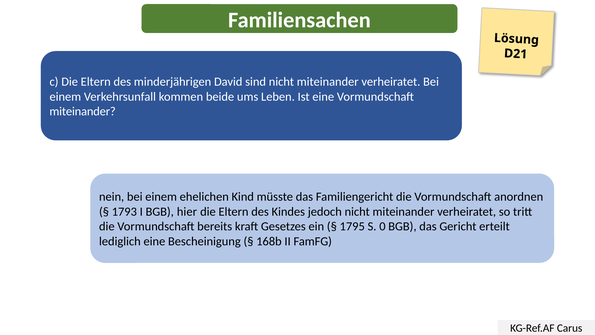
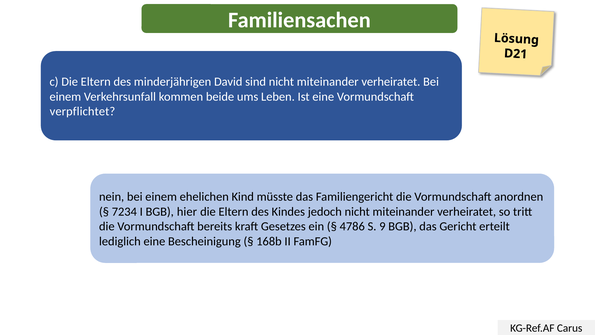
miteinander: miteinander -> verpflichtet (82, 111)
1793: 1793 -> 7234 (124, 211)
1795: 1795 -> 4786 (352, 226)
0: 0 -> 9 (382, 226)
